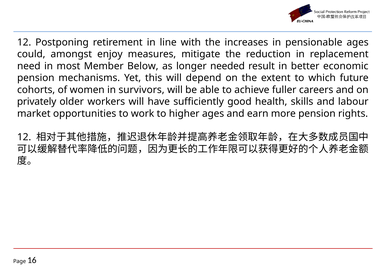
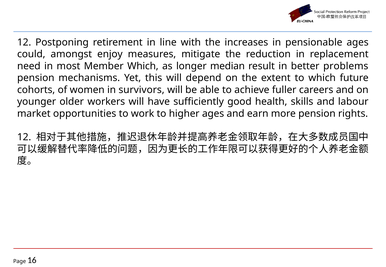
Member Below: Below -> Which (143, 66)
needed: needed -> median (228, 66)
economic: economic -> problems (346, 66)
privately: privately -> younger (37, 102)
